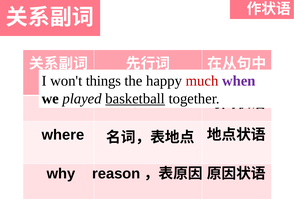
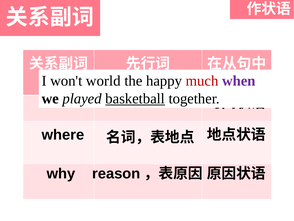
things: things -> world (103, 81)
